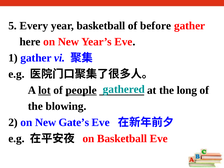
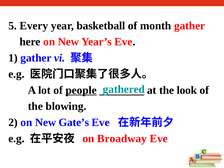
before: before -> month (156, 26)
lot underline: present -> none (44, 90)
long: long -> look (187, 90)
on Basketball: Basketball -> Broadway (122, 139)
